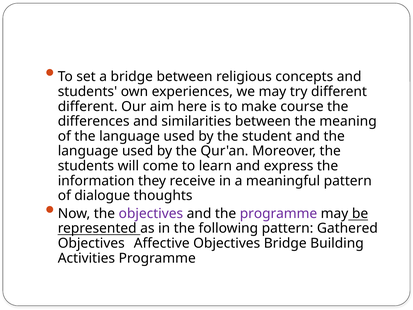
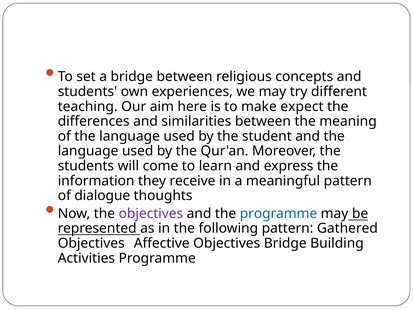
different: different -> teaching (88, 106)
course: course -> expect (302, 106)
programme colour: purple -> blue (279, 213)
